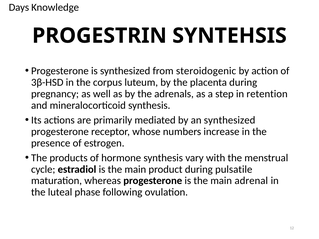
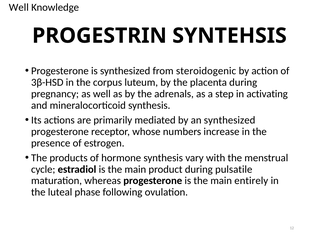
Days: Days -> Well (19, 7)
retention: retention -> activating (267, 94)
adrenal: adrenal -> entirely (251, 181)
